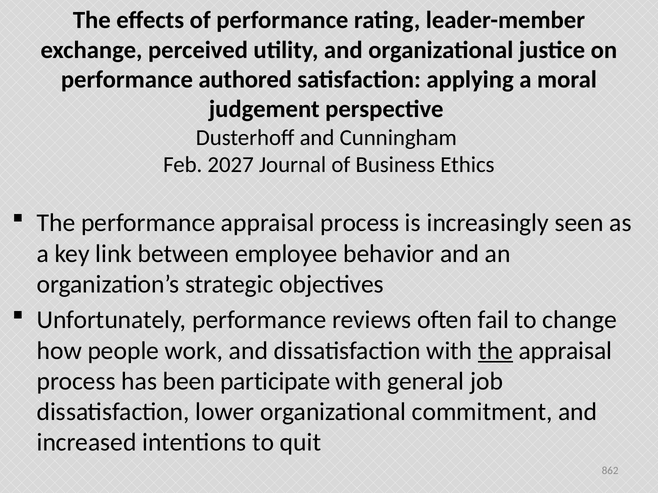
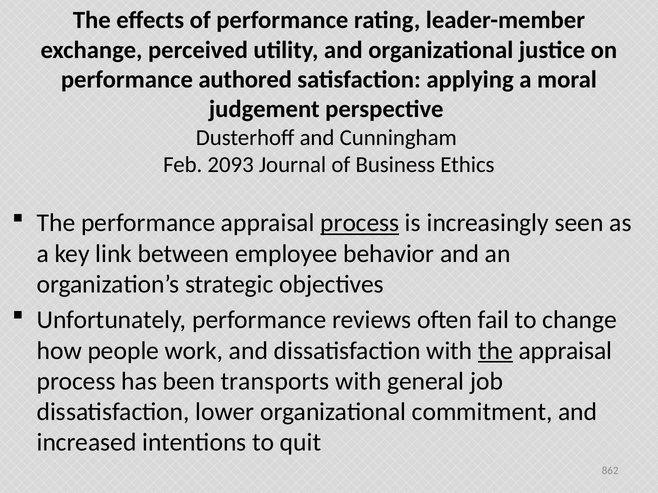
2027: 2027 -> 2093 (231, 165)
process underline: none -> present (360, 223)
participate: participate -> transports (275, 382)
